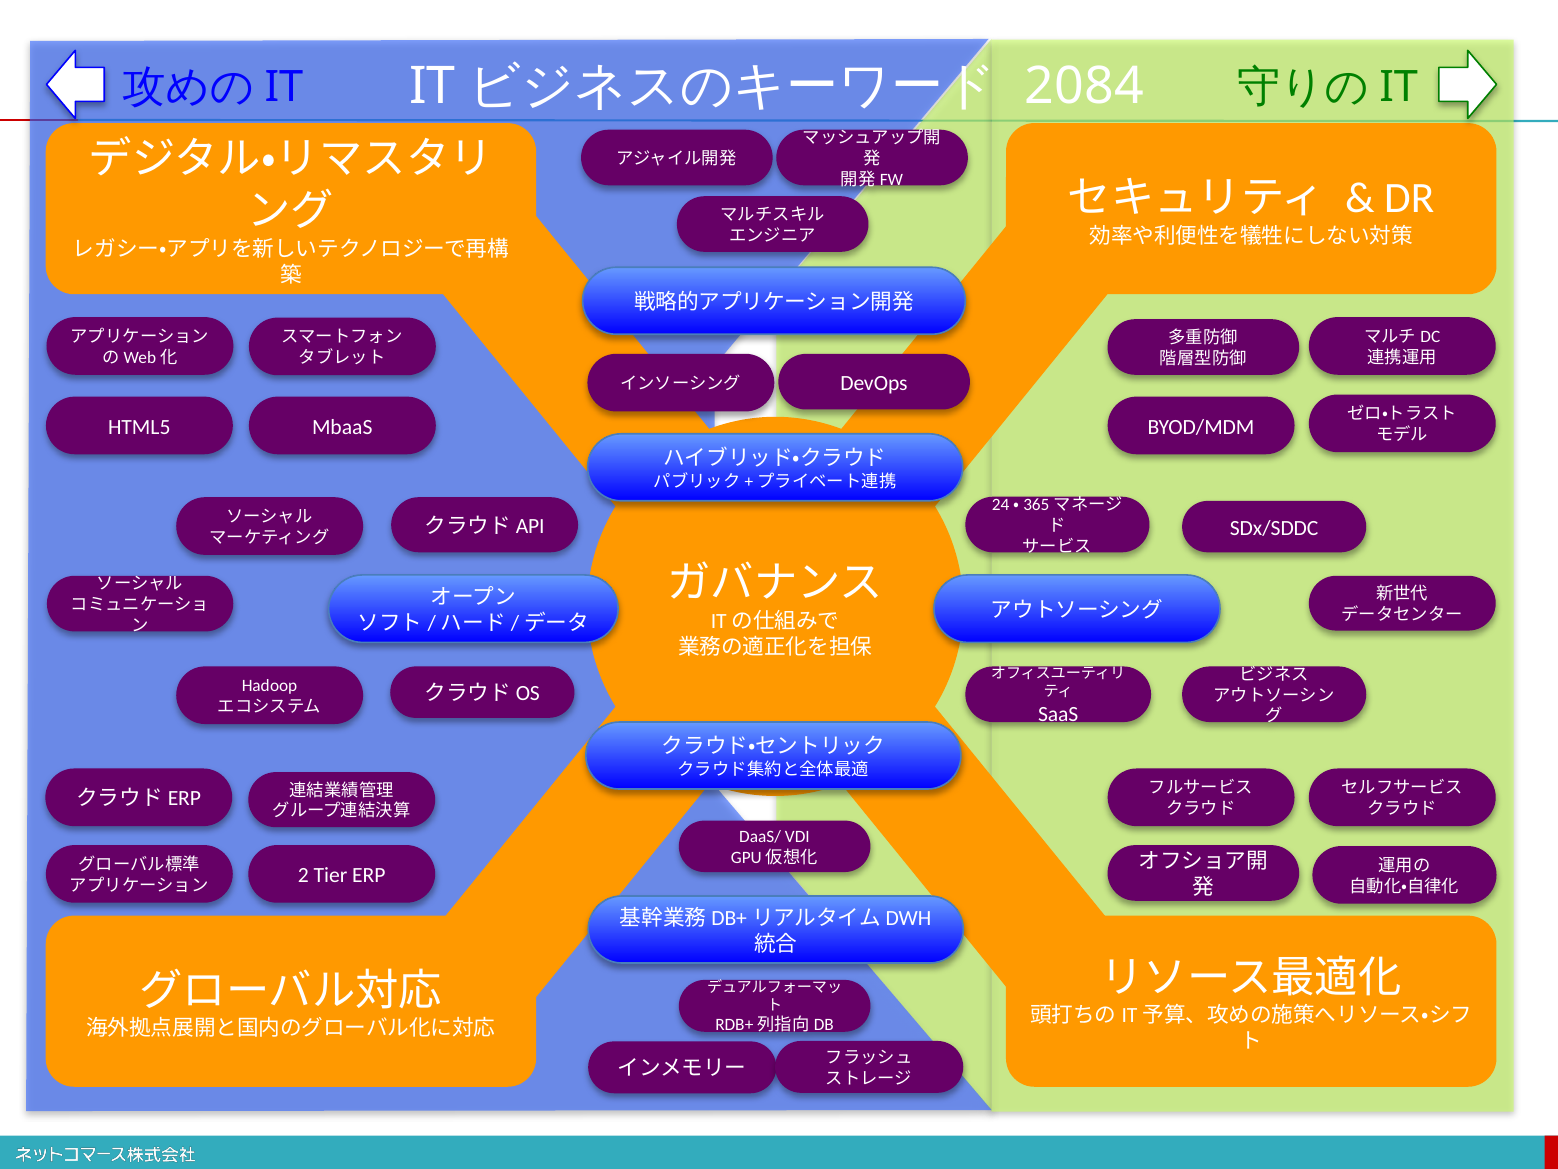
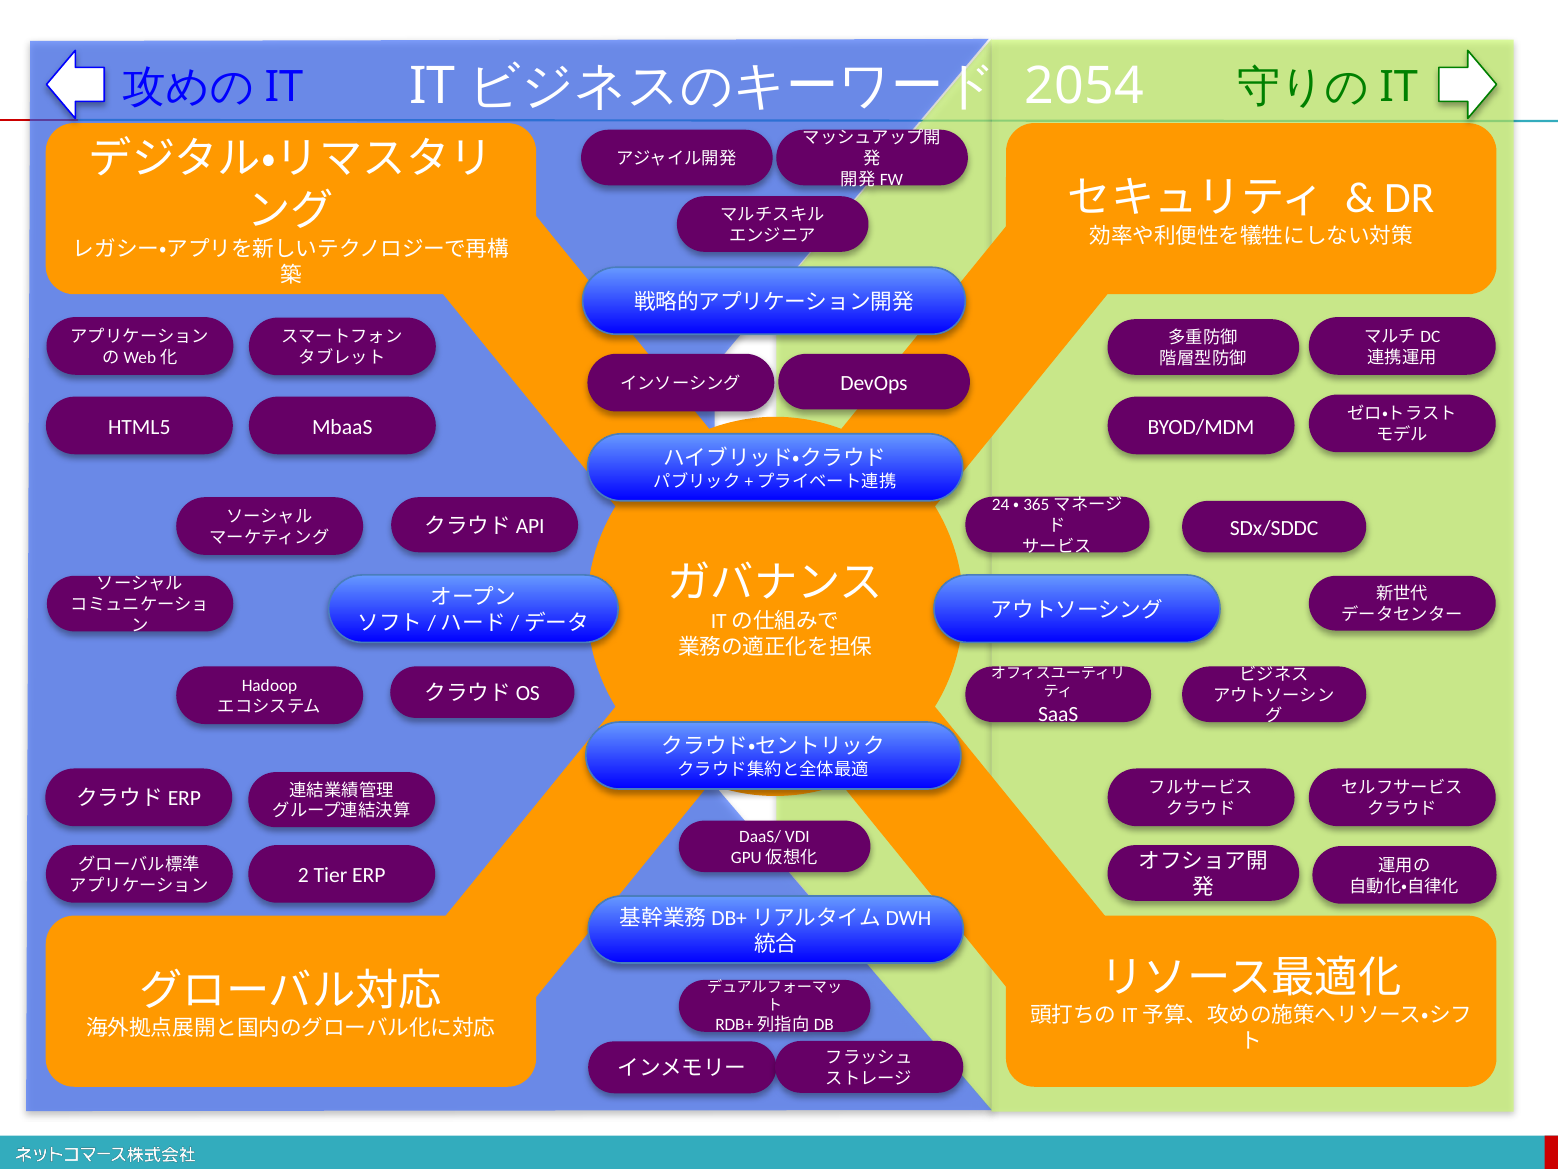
2084: 2084 -> 2054 (1084, 86)
